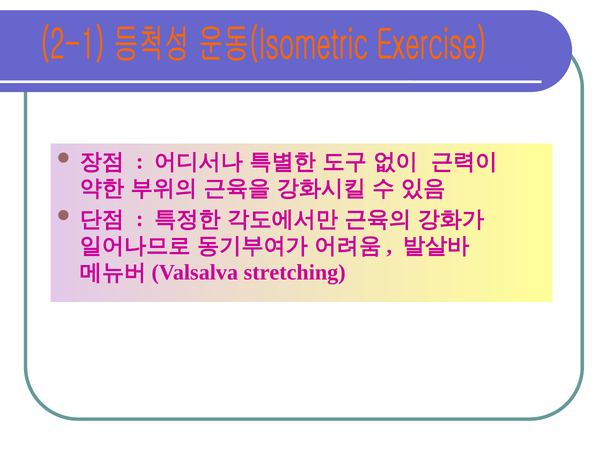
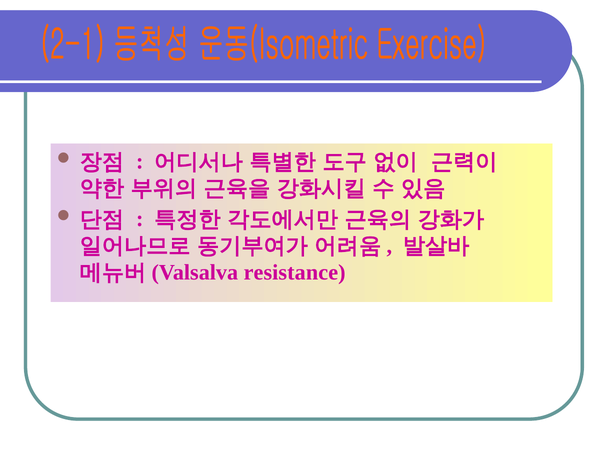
stretching: stretching -> resistance (295, 272)
